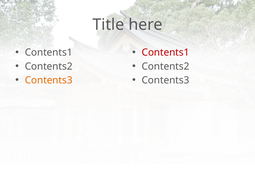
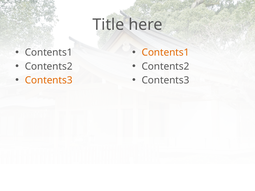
Contents1 colour: red -> orange (166, 53)
